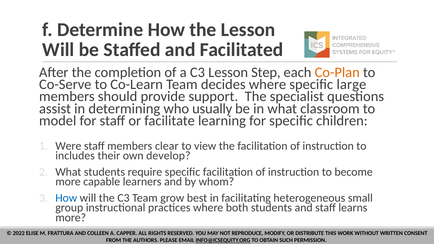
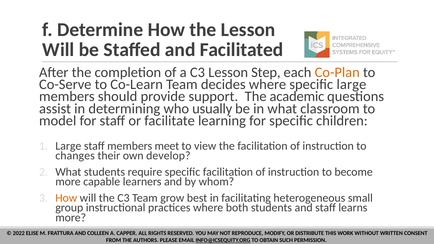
specialist: specialist -> academic (297, 97)
Were: Were -> Large (68, 146)
clear: clear -> meet (167, 146)
includes: includes -> changes (75, 156)
How colour: blue -> orange (66, 198)
